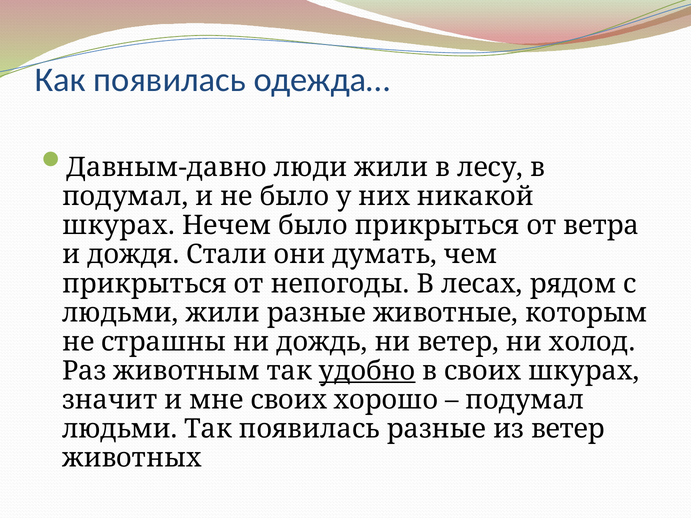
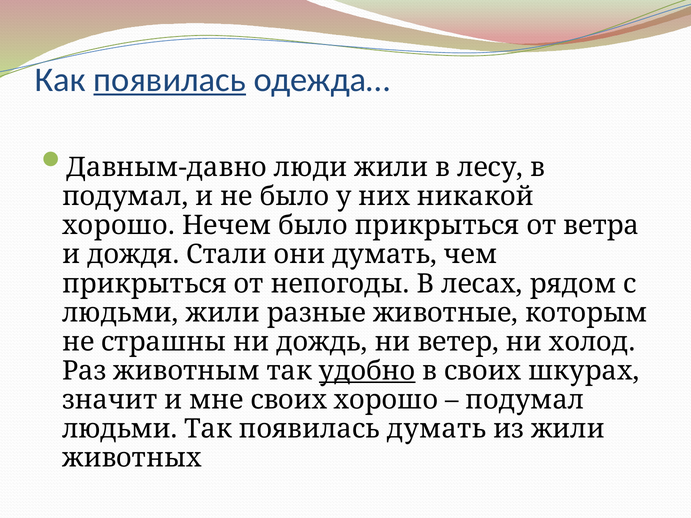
появилась underline: none -> present (170, 80)
шкурах: шкурах -> хорошо (119, 226)
появилась разные: разные -> думать (436, 429)
из ветер: ветер -> жили (568, 429)
